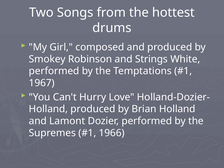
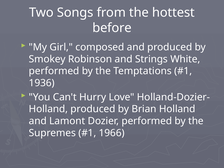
drums: drums -> before (112, 28)
1967: 1967 -> 1936 (42, 83)
